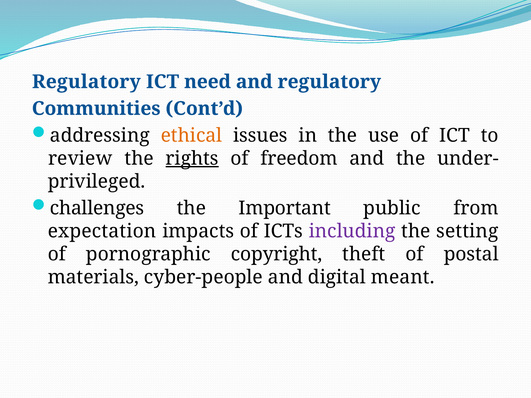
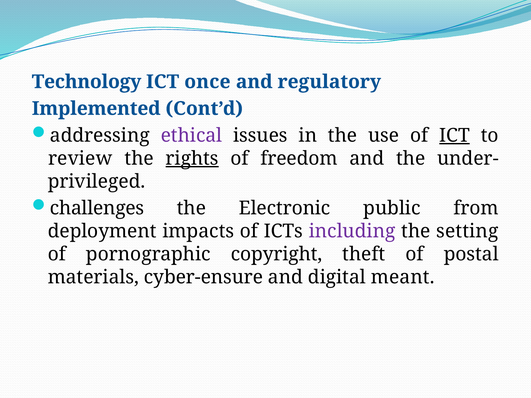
Regulatory: Regulatory -> Technology (87, 82)
need: need -> once (207, 82)
Communities: Communities -> Implemented (96, 109)
ethical colour: orange -> purple (191, 135)
ICT underline: none -> present (455, 135)
Important: Important -> Electronic (285, 208)
expectation: expectation -> deployment (102, 231)
cyber-people: cyber-people -> cyber-ensure (204, 277)
